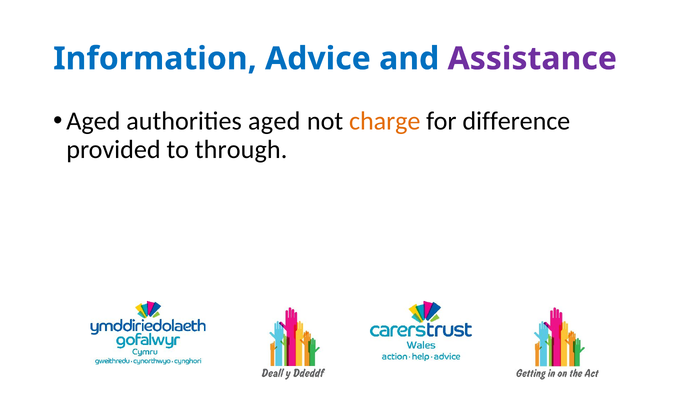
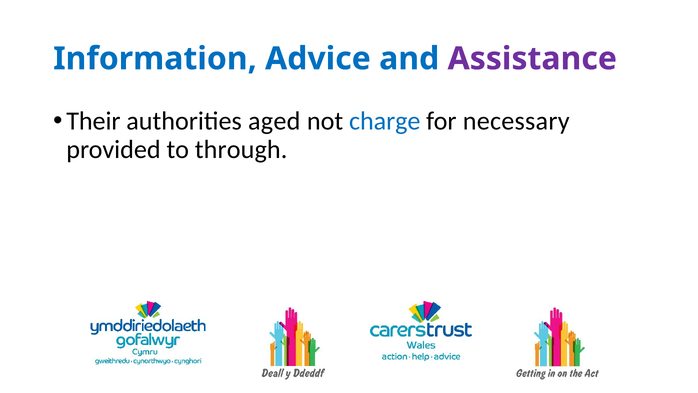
Aged: Aged -> Their (93, 121)
charge colour: orange -> blue (385, 121)
difference: difference -> necessary (516, 121)
